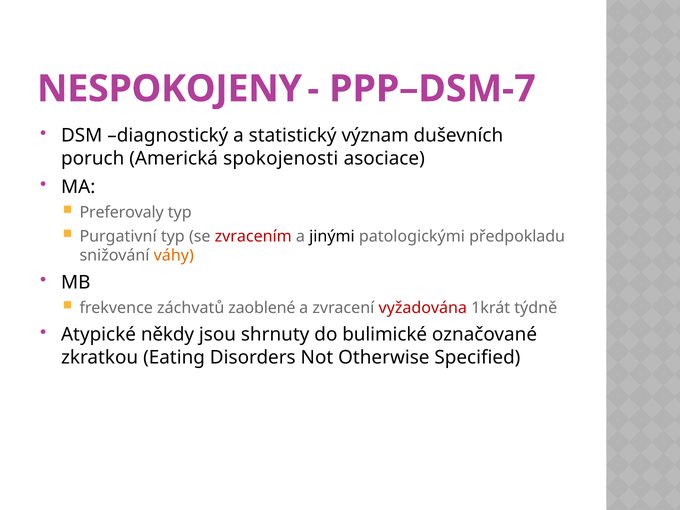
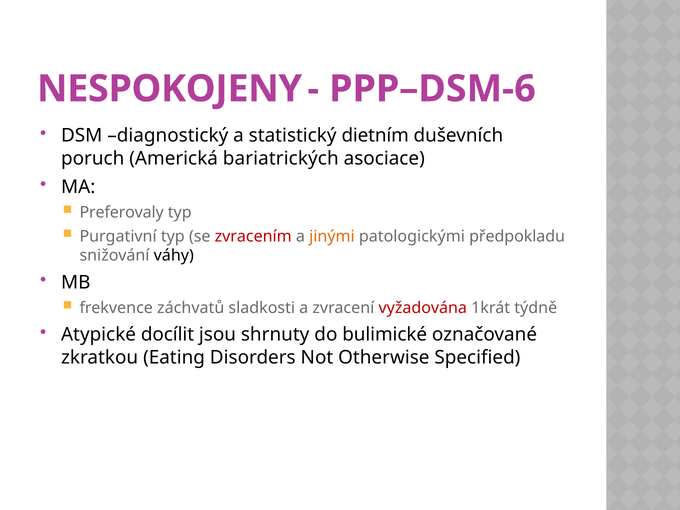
PPP–DSM-7: PPP–DSM-7 -> PPP–DSM-6 (432, 89)
význam: význam -> dietním (375, 136)
spokojenosti: spokojenosti -> bariatrických (281, 158)
jinými colour: black -> orange (332, 236)
váhy colour: orange -> black (174, 256)
zaoblené: zaoblené -> sladkosti (262, 308)
někdy: někdy -> docílit (167, 335)
